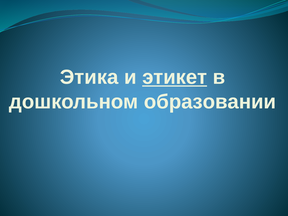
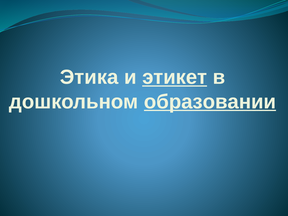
образовании underline: none -> present (210, 102)
